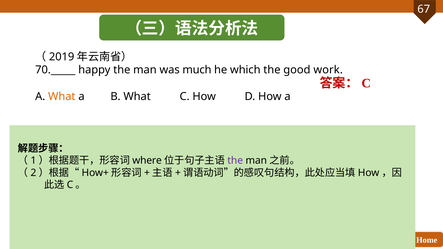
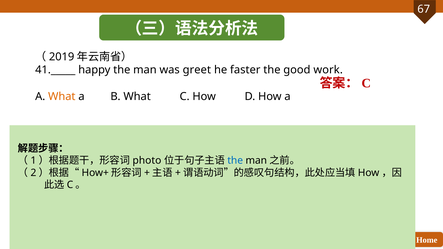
70._____: 70._____ -> 41._____ (55, 70)
much: much -> greet (197, 70)
which: which -> faster (245, 70)
where: where -> photo (147, 161)
the colour: purple -> blue (235, 161)
